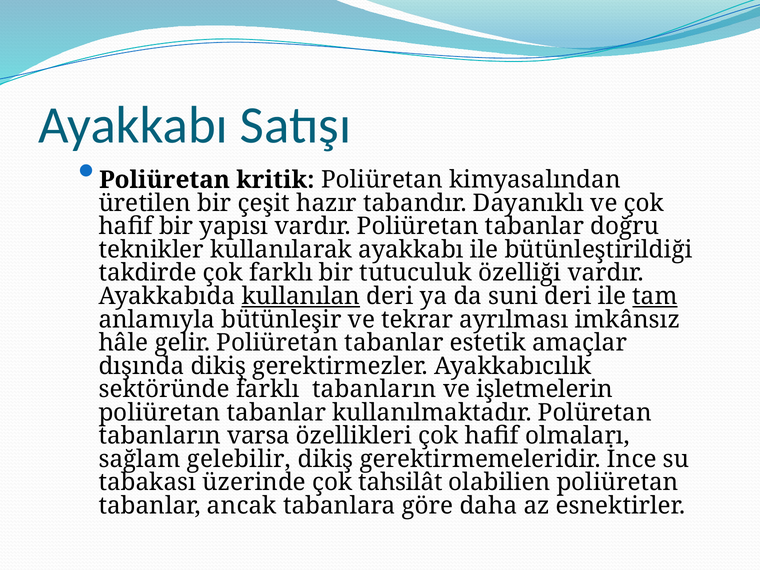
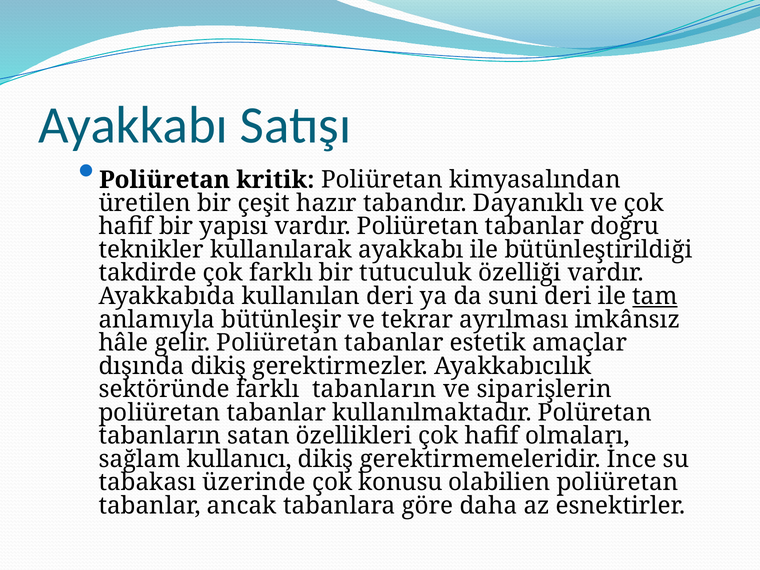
kullanılan underline: present -> none (301, 296)
işletmelerin: işletmelerin -> siparişlerin (544, 389)
varsa: varsa -> satan (259, 436)
gelebilir: gelebilir -> kullanıcı (239, 459)
tahsilât: tahsilât -> konusu (401, 482)
